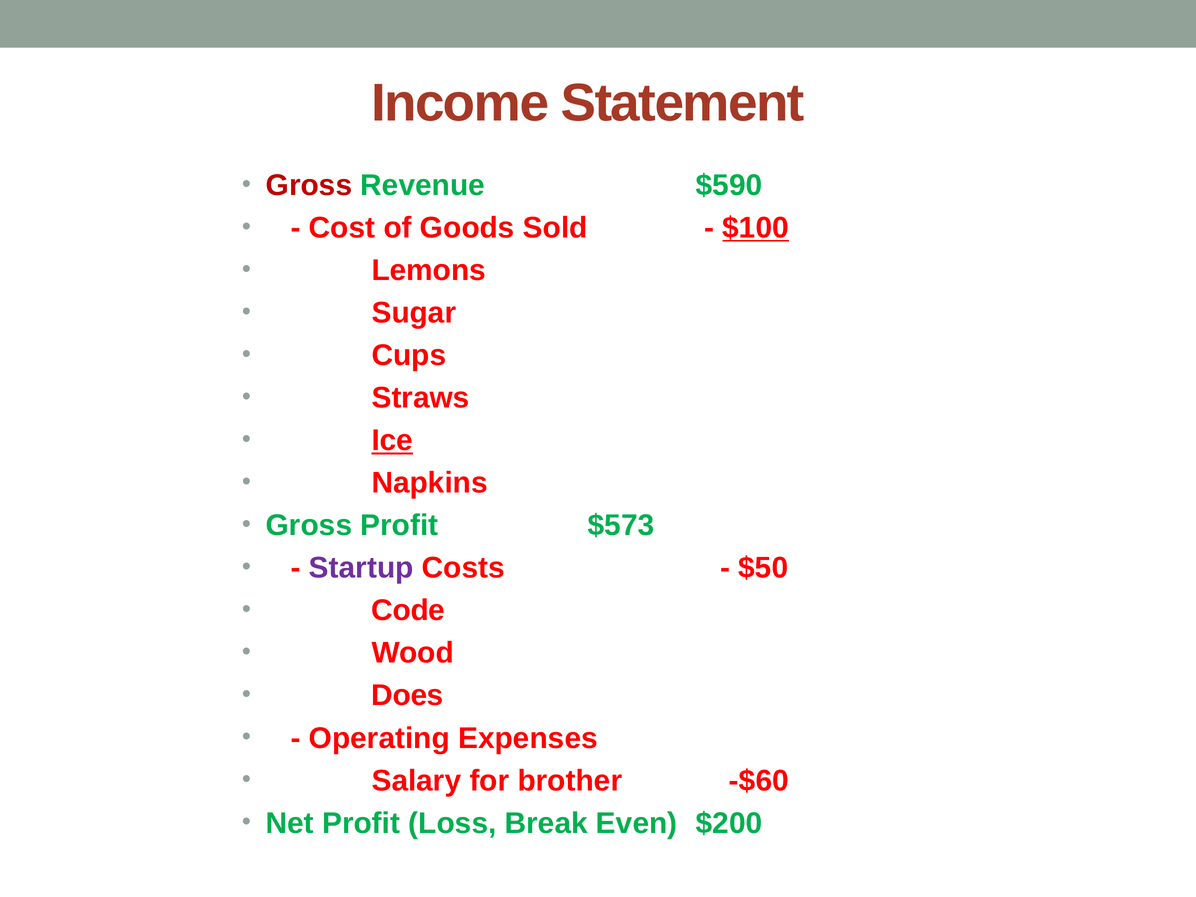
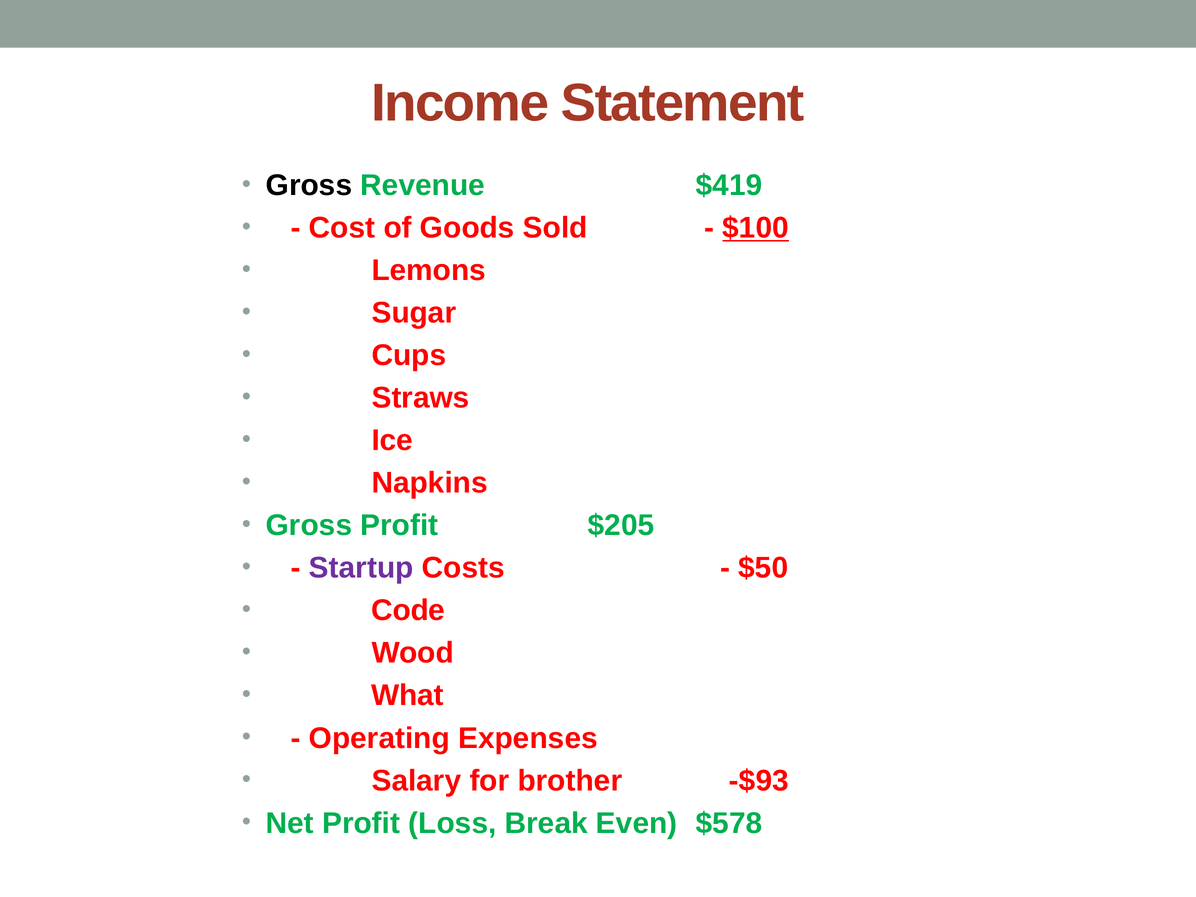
Gross colour: red -> black (309, 185)
$590: $590 -> $419 (729, 185)
Ice underline: present -> none (392, 441)
$573: $573 -> $205 (621, 526)
Does: Does -> What (407, 696)
-$60: -$60 -> -$93 (759, 781)
$200: $200 -> $578 (729, 823)
